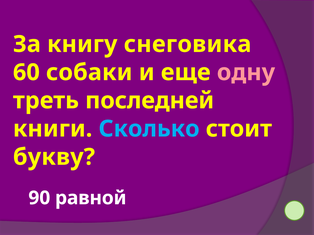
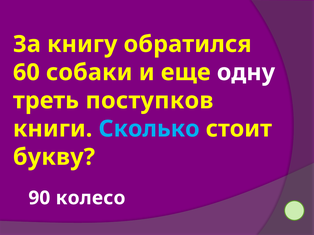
снеговика: снеговика -> обратился (188, 44)
одну colour: pink -> white (246, 73)
последней: последней -> поступков (149, 101)
равной: равной -> колесо (91, 198)
